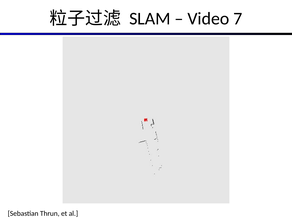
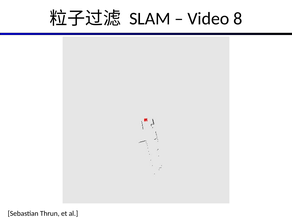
7: 7 -> 8 (238, 19)
